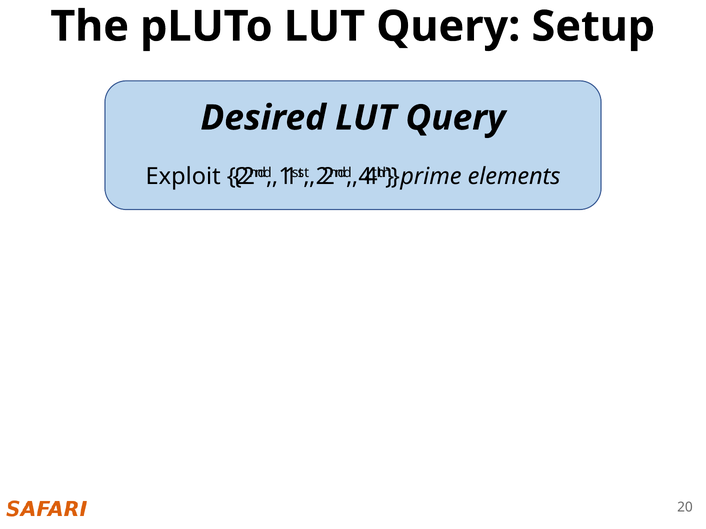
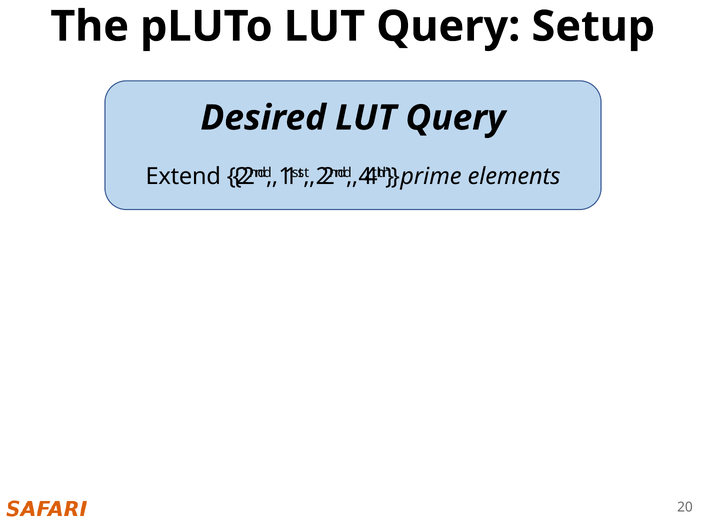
Exploit: Exploit -> Extend (183, 177)
